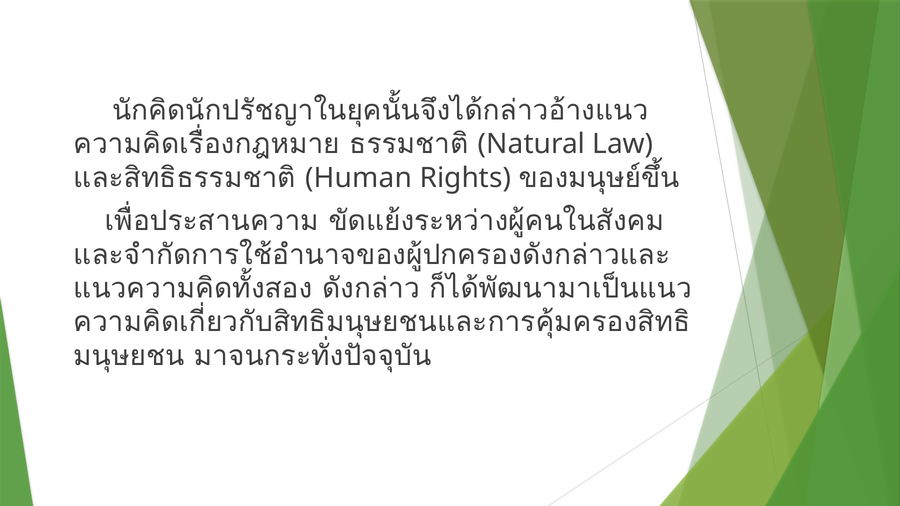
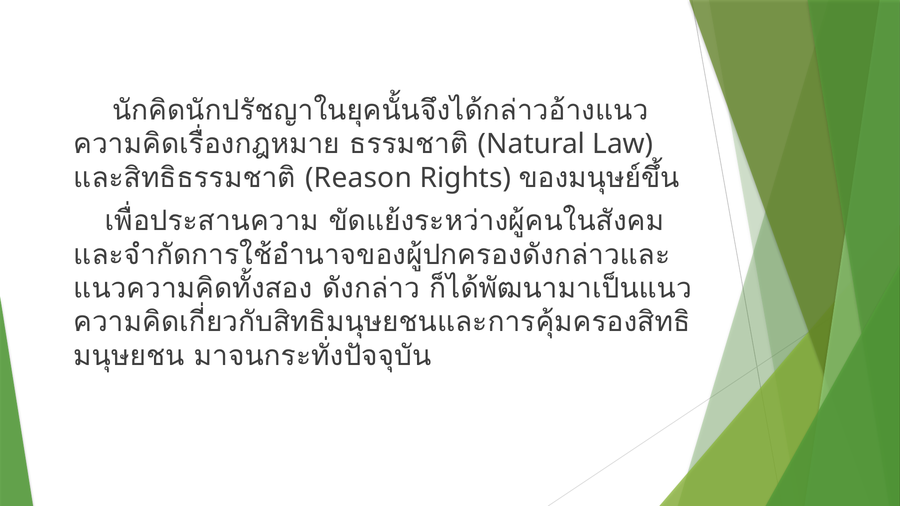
Human: Human -> Reason (359, 178)
